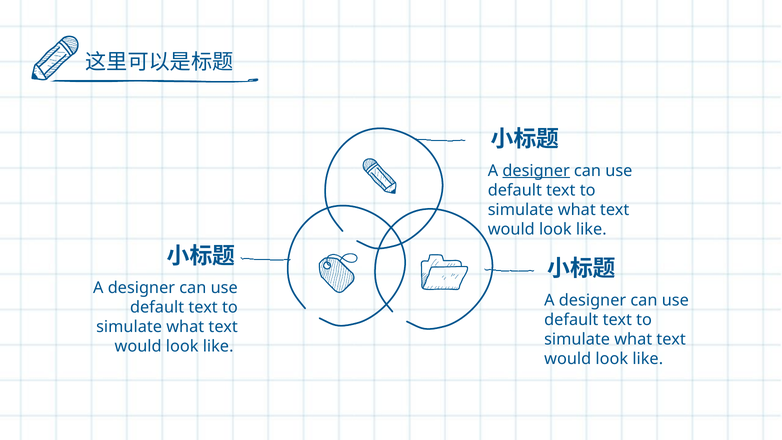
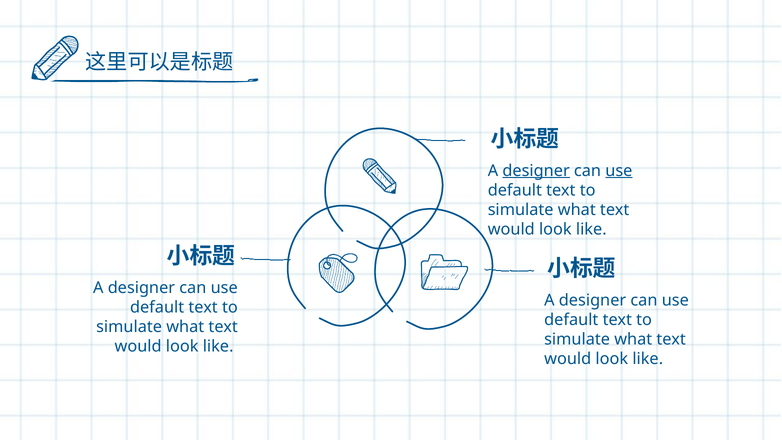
use underline: none -> present (619, 171)
